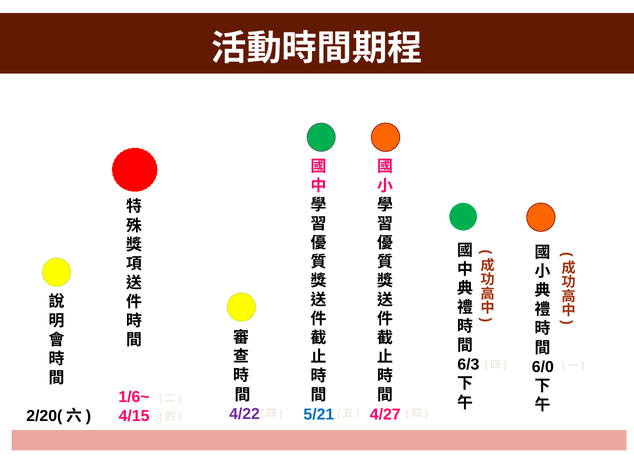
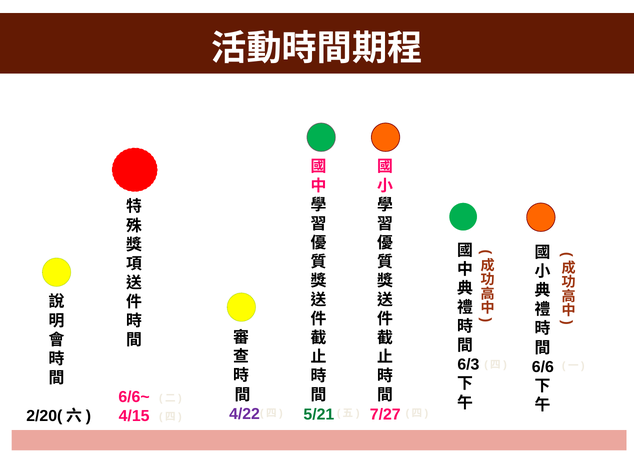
6/0: 6/0 -> 6/6 (543, 366)
1/6~: 1/6~ -> 6/6~ (134, 397)
5/21 colour: blue -> green (319, 414)
4/27: 4/27 -> 7/27 (385, 414)
